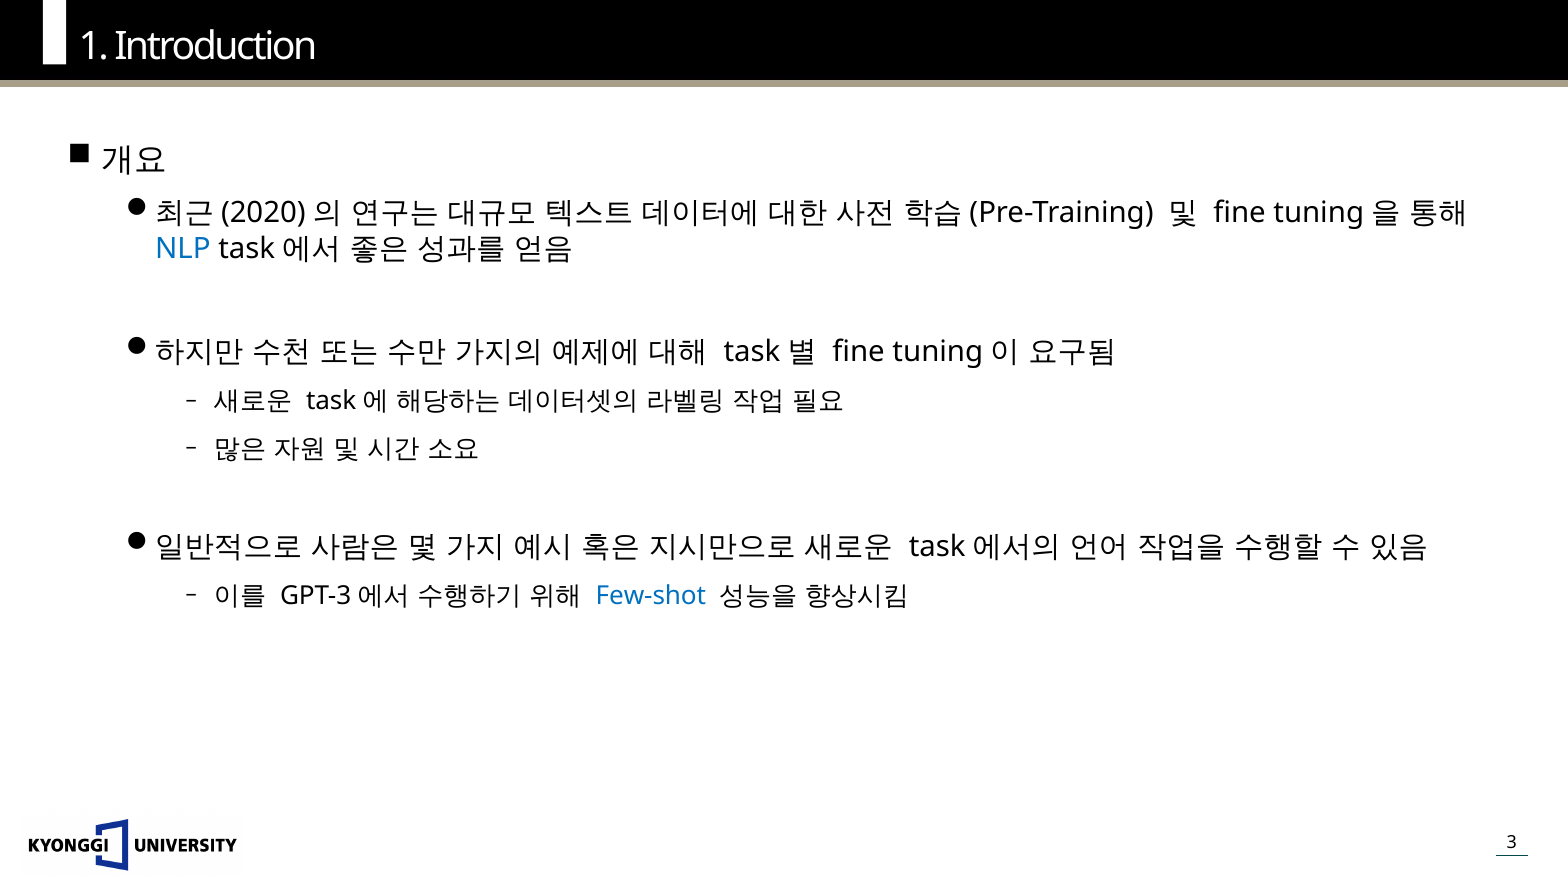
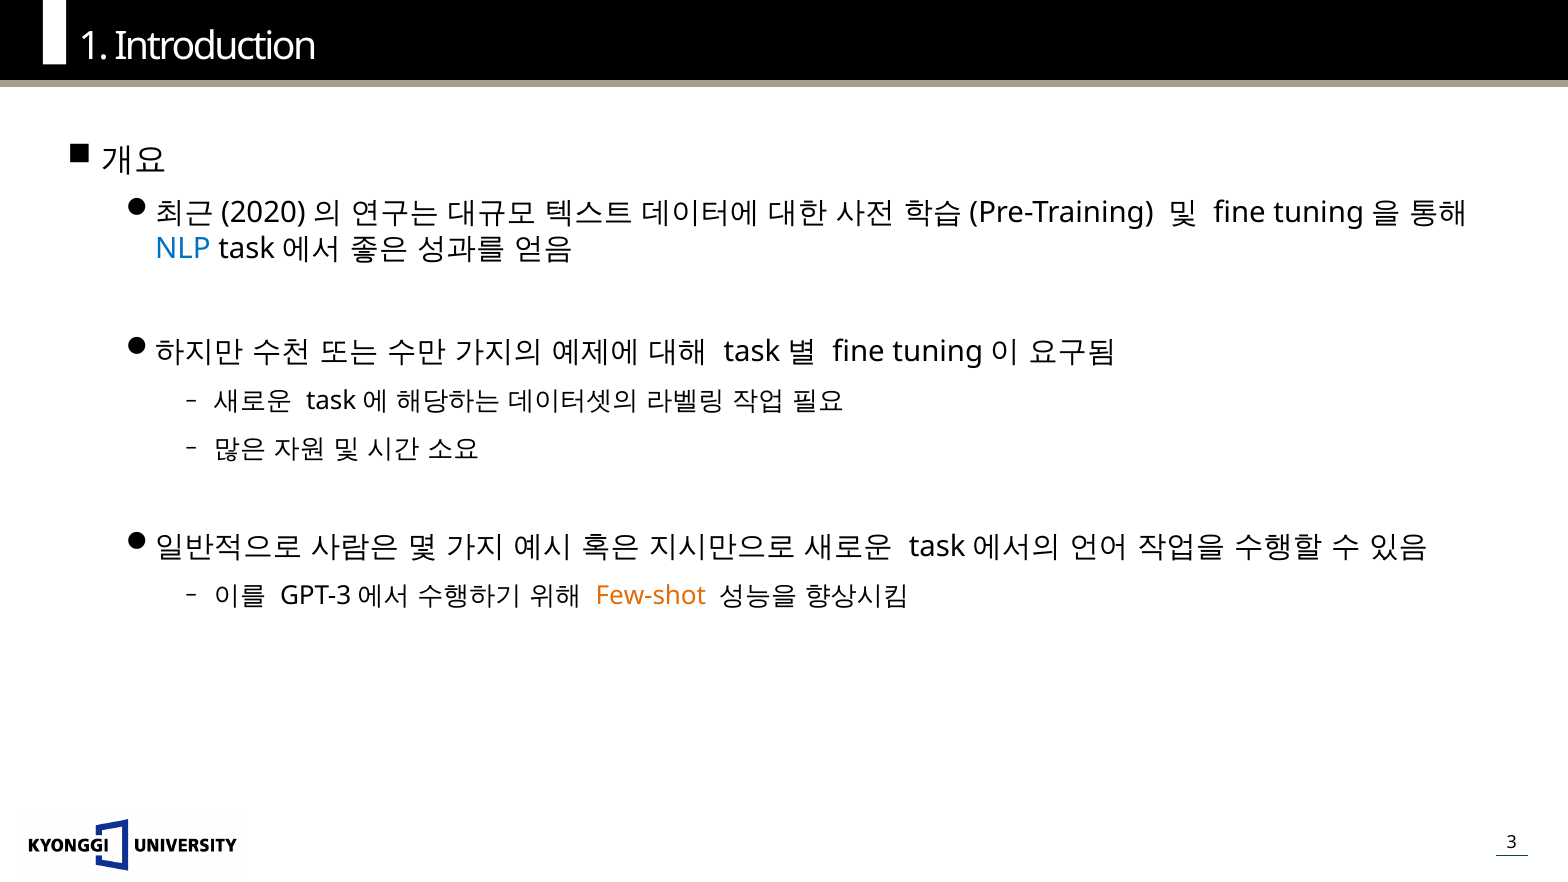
Few-shot colour: blue -> orange (651, 596)
